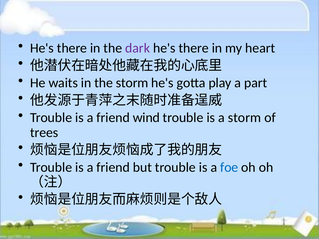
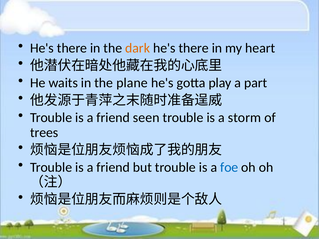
dark colour: purple -> orange (138, 48)
the storm: storm -> plane (132, 83)
wind: wind -> seen (146, 118)
